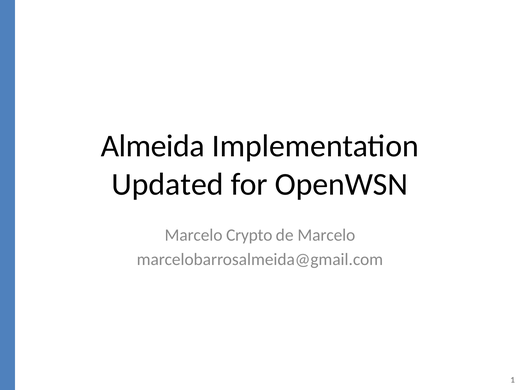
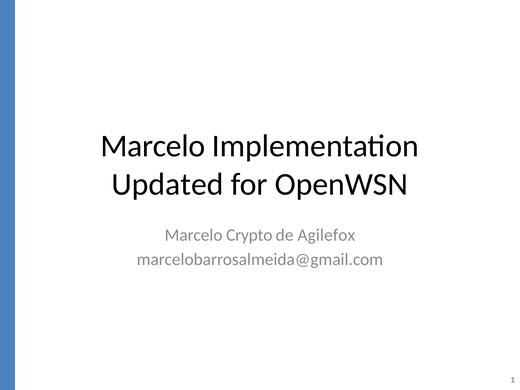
Almeida: Almeida -> Marcelo (153, 146)
de Marcelo: Marcelo -> Agilefox (326, 235)
